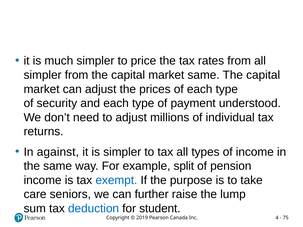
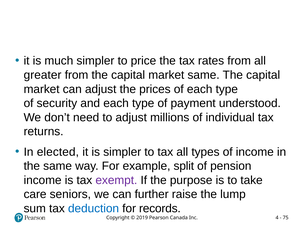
simpler: simpler -> greater (43, 75)
against: against -> elected (58, 152)
exempt colour: blue -> purple (116, 180)
student: student -> records (160, 209)
